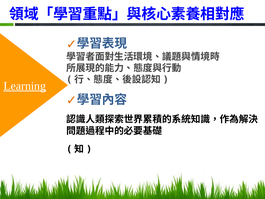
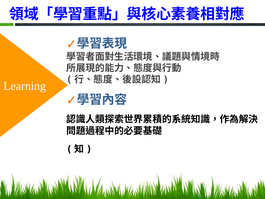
Learning underline: present -> none (25, 86)
